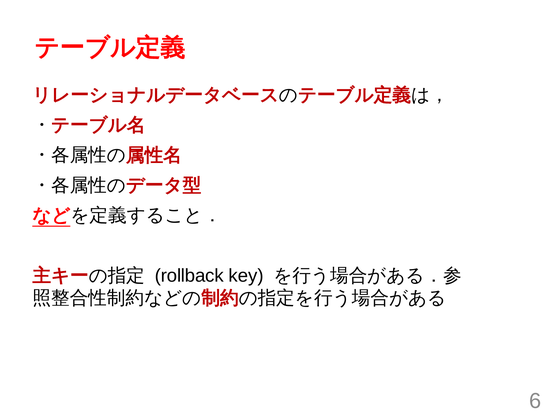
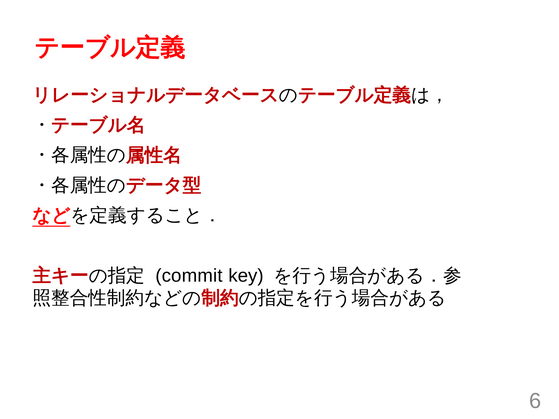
rollback: rollback -> commit (189, 276)
